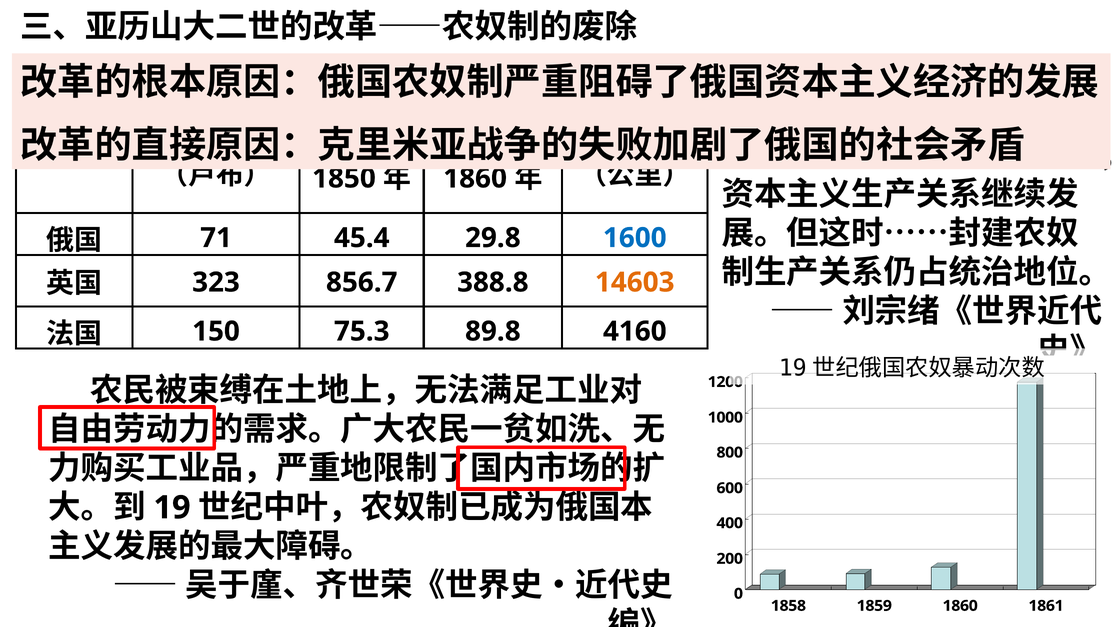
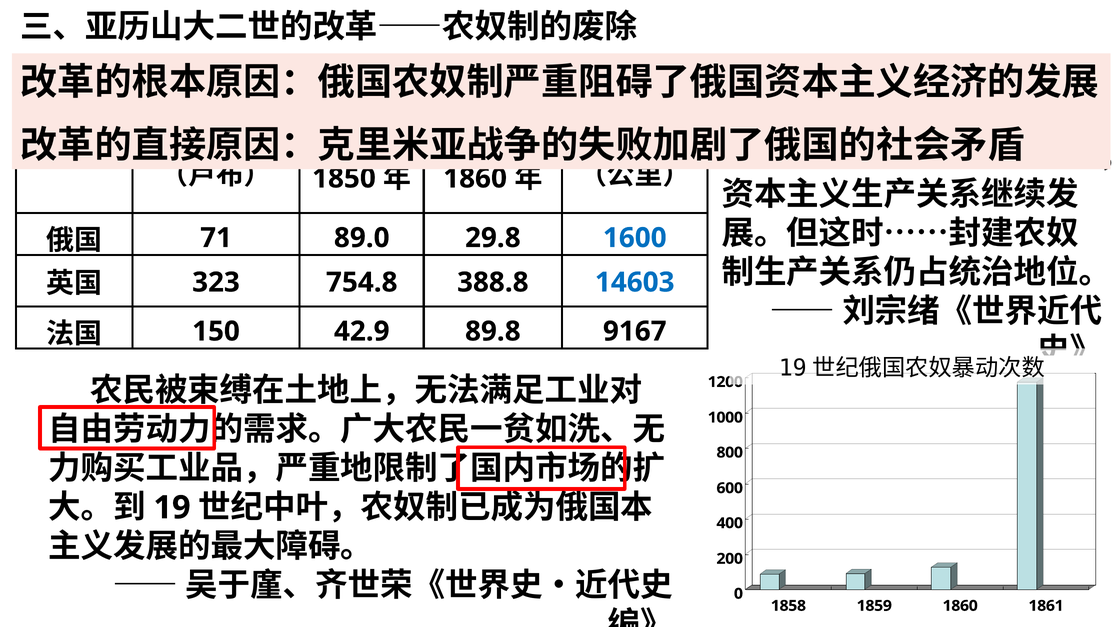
45.4: 45.4 -> 89.0 (362, 238)
856.7: 856.7 -> 754.8 (362, 282)
14603 colour: orange -> blue (635, 282)
75.3: 75.3 -> 42.9 (362, 331)
4160: 4160 -> 9167 (635, 331)
